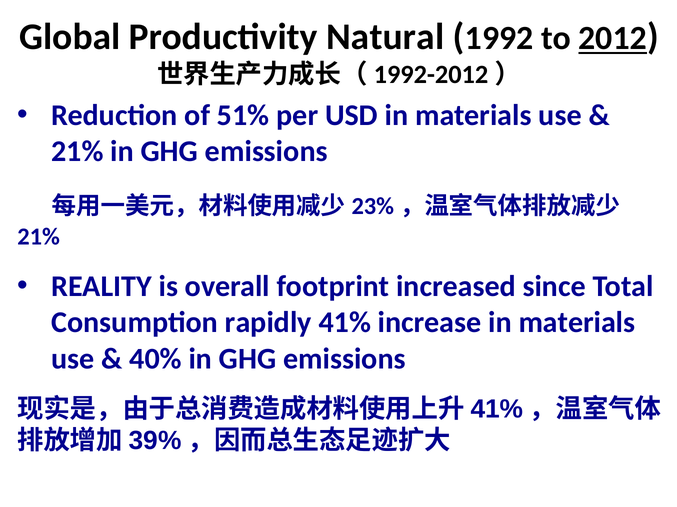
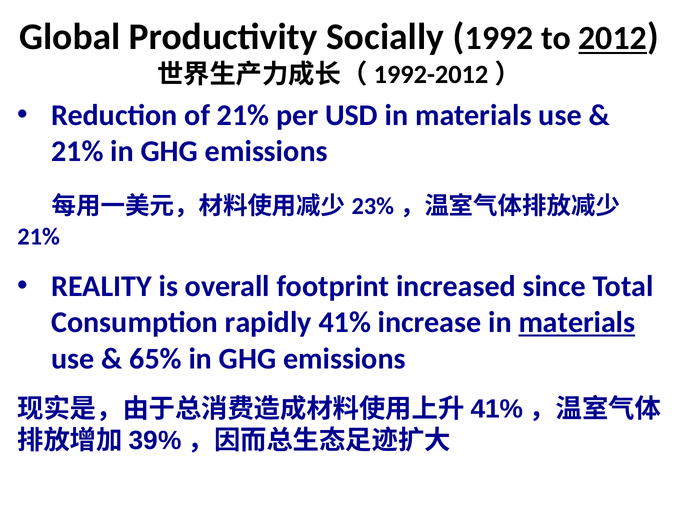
Natural: Natural -> Socially (385, 37)
of 51%: 51% -> 21% (243, 115)
materials underline: none -> present (577, 323)
40%: 40% -> 65% (156, 359)
